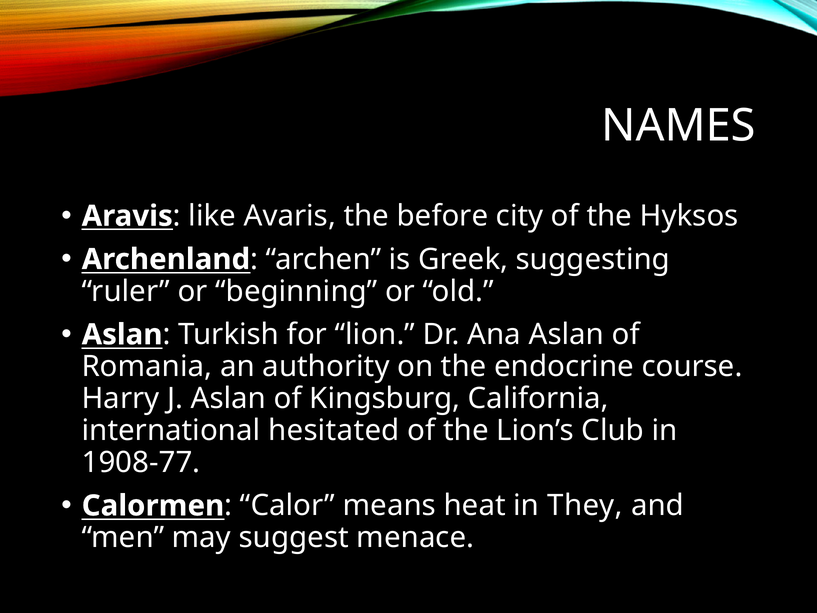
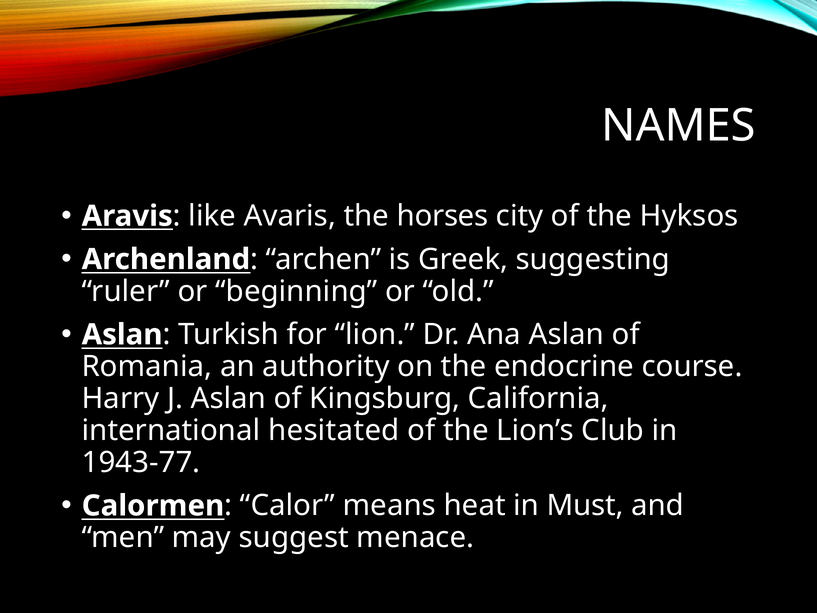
before: before -> horses (443, 216)
1908-77: 1908-77 -> 1943-77 (141, 462)
They: They -> Must (585, 506)
